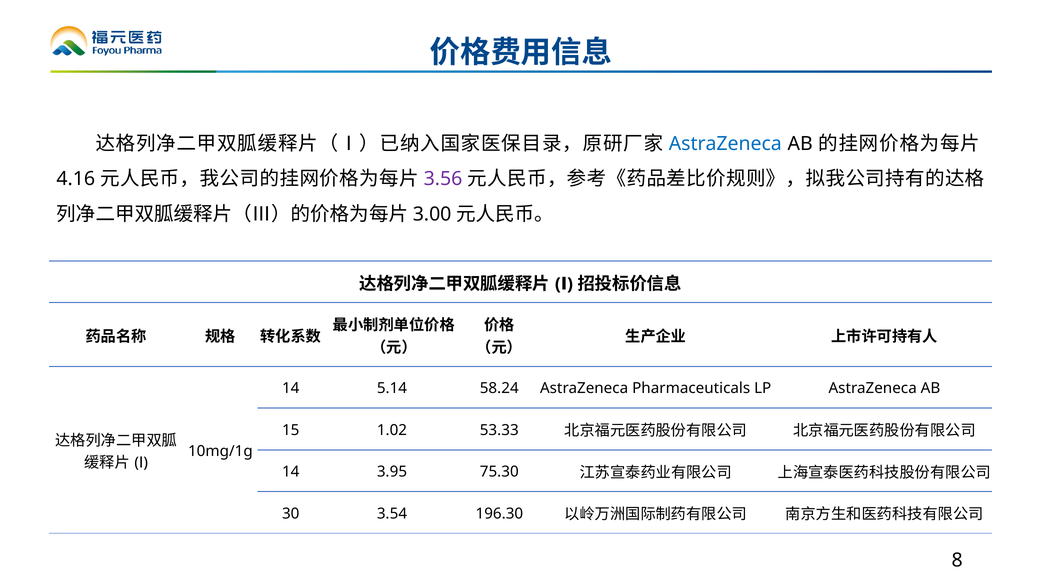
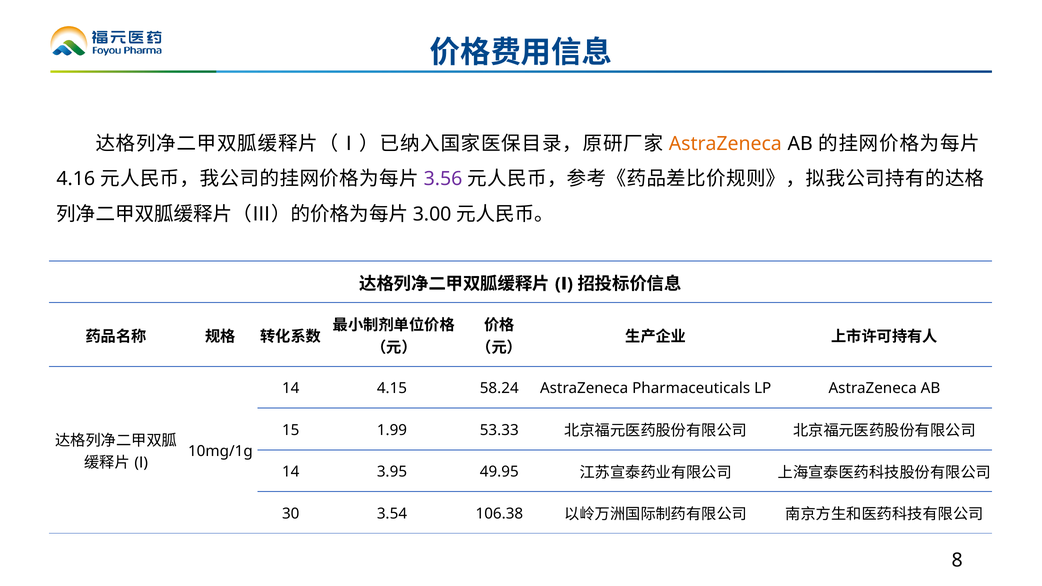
AstraZeneca colour: blue -> orange (725, 144)
5.14: 5.14 -> 4.15 (392, 389)
1.02: 1.02 -> 1.99 (392, 430)
75.30: 75.30 -> 49.95 (499, 472)
196.30: 196.30 -> 106.38 (499, 514)
